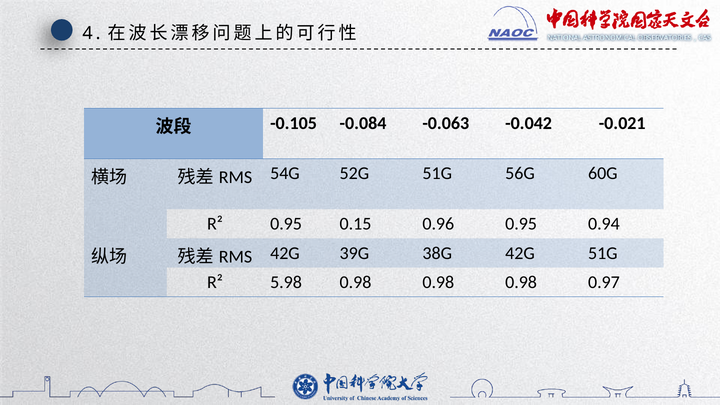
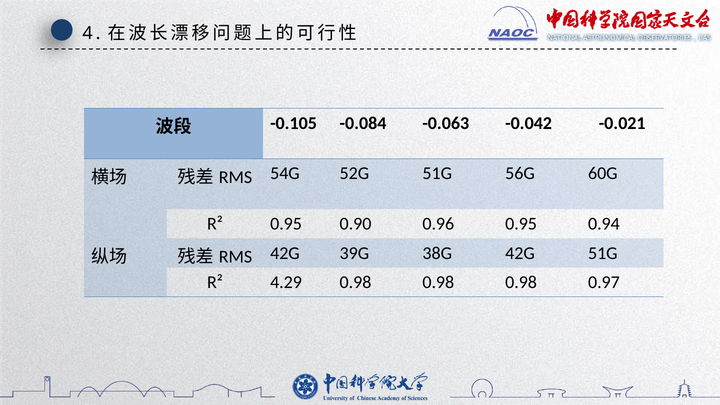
0.15: 0.15 -> 0.90 (356, 224)
5.98: 5.98 -> 4.29 (286, 282)
